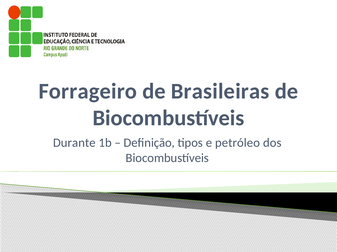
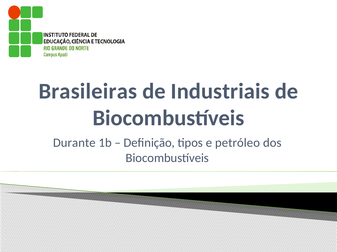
Forrageiro: Forrageiro -> Brasileiras (88, 91)
Brasileiras: Brasileiras -> Industriais (220, 91)
